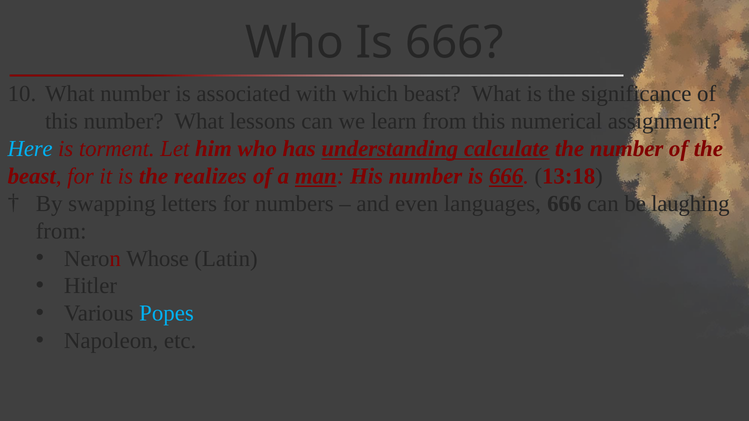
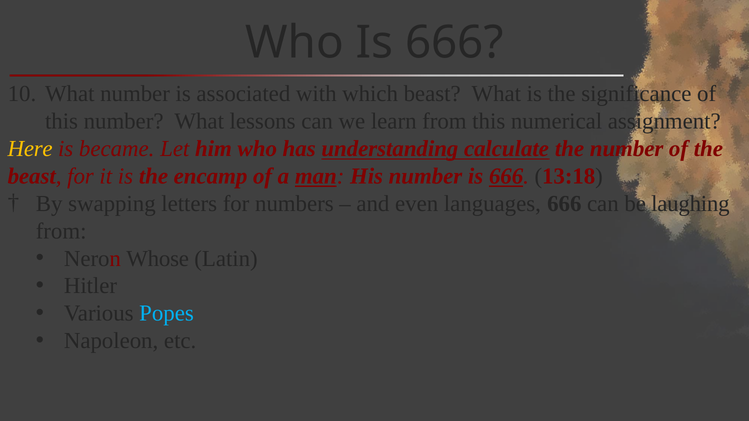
Here colour: light blue -> yellow (30, 149)
torment: torment -> became (117, 149)
realizes: realizes -> encamp (211, 176)
